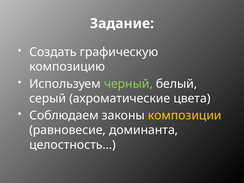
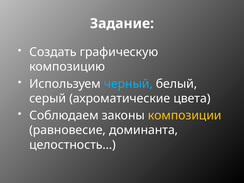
черный colour: light green -> light blue (128, 84)
